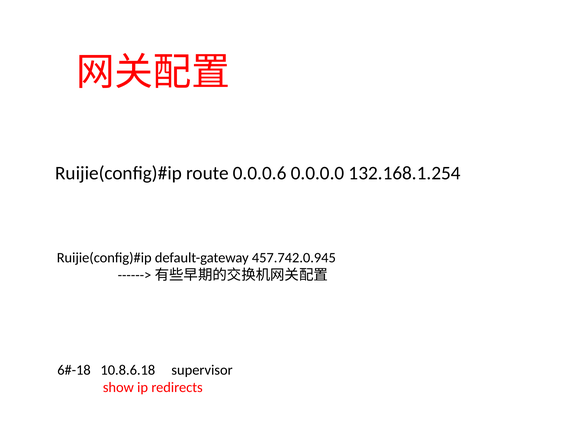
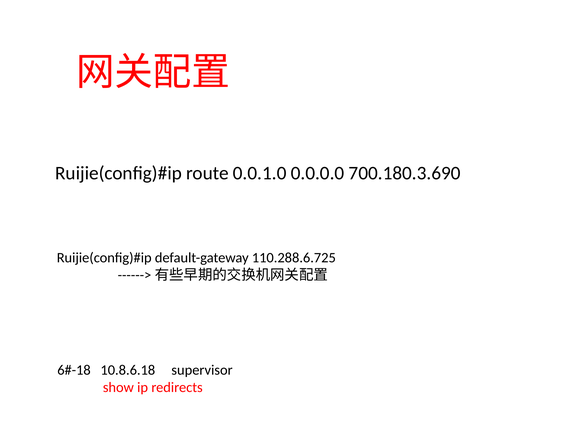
0.0.0.6: 0.0.0.6 -> 0.0.1.0 (260, 173)
132.168.1.254: 132.168.1.254 -> 700.180.3.690 (405, 173)
457.742.0.945: 457.742.0.945 -> 110.288.6.725 (294, 258)
